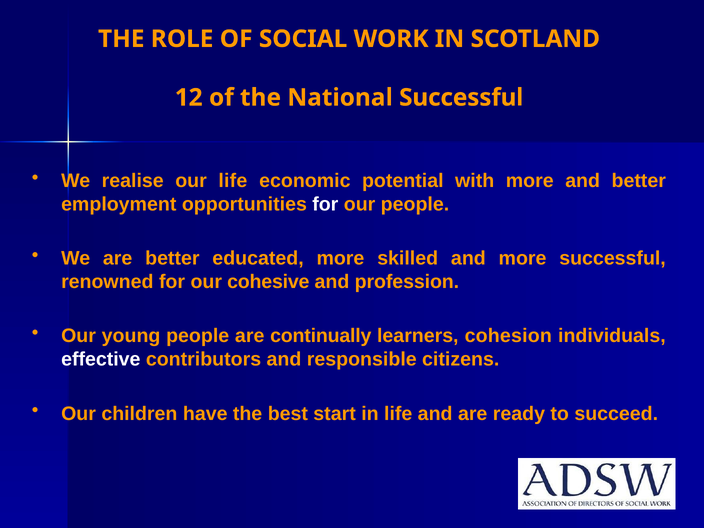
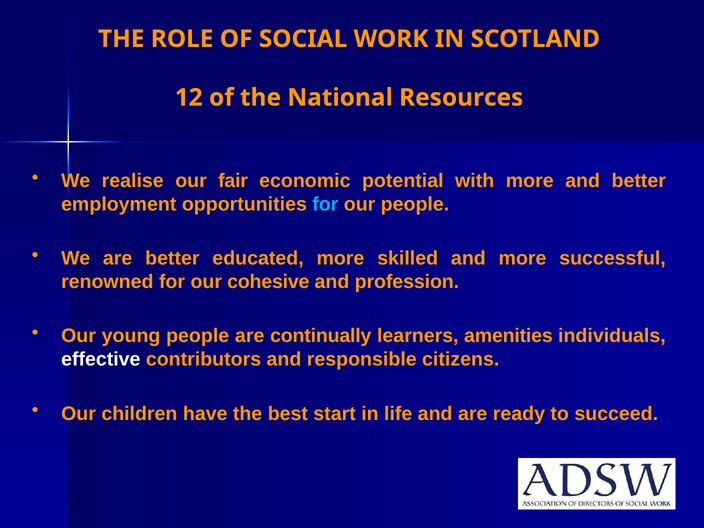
National Successful: Successful -> Resources (461, 98)
our life: life -> fair (233, 181)
for colour: white -> light blue (325, 204)
cohesion: cohesion -> amenities (508, 336)
